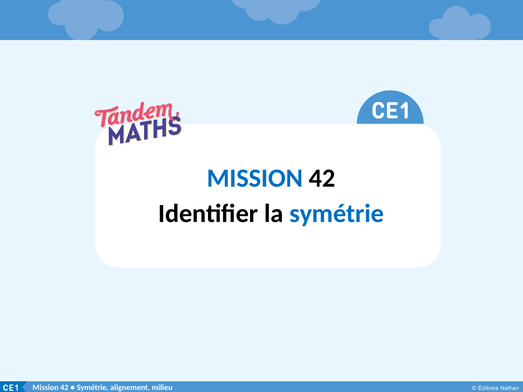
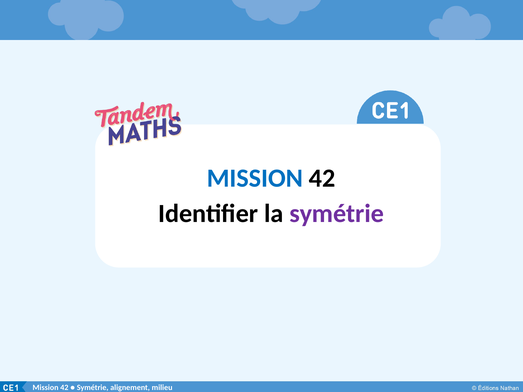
symétrie colour: blue -> purple (337, 214)
